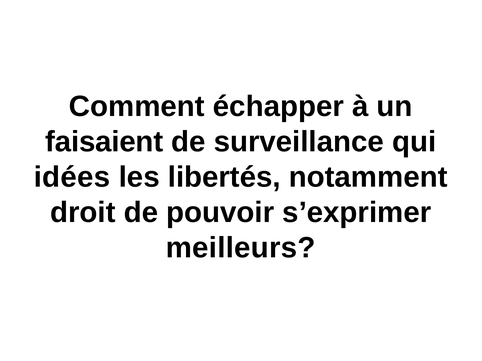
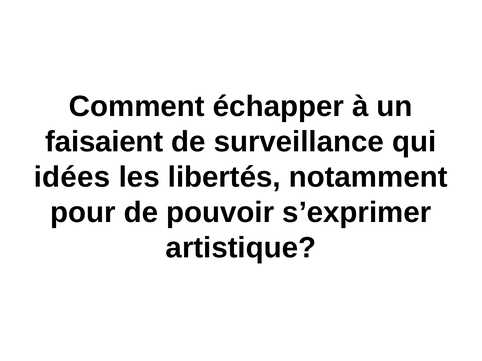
droit: droit -> pour (83, 213)
meilleurs: meilleurs -> artistique (241, 248)
